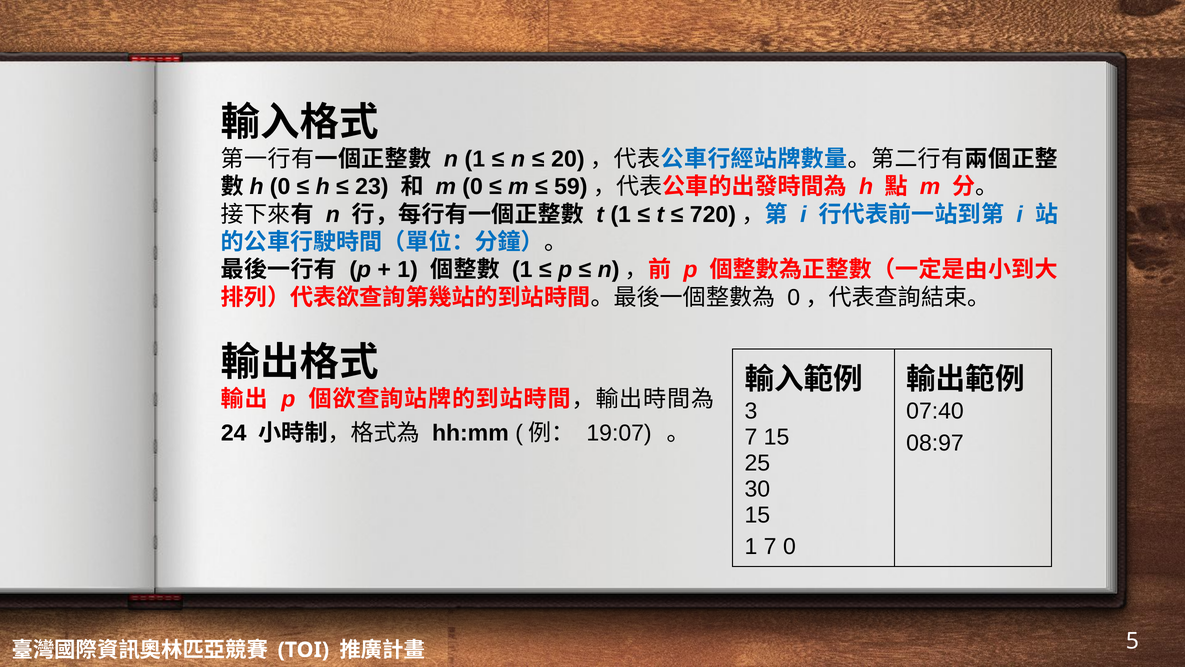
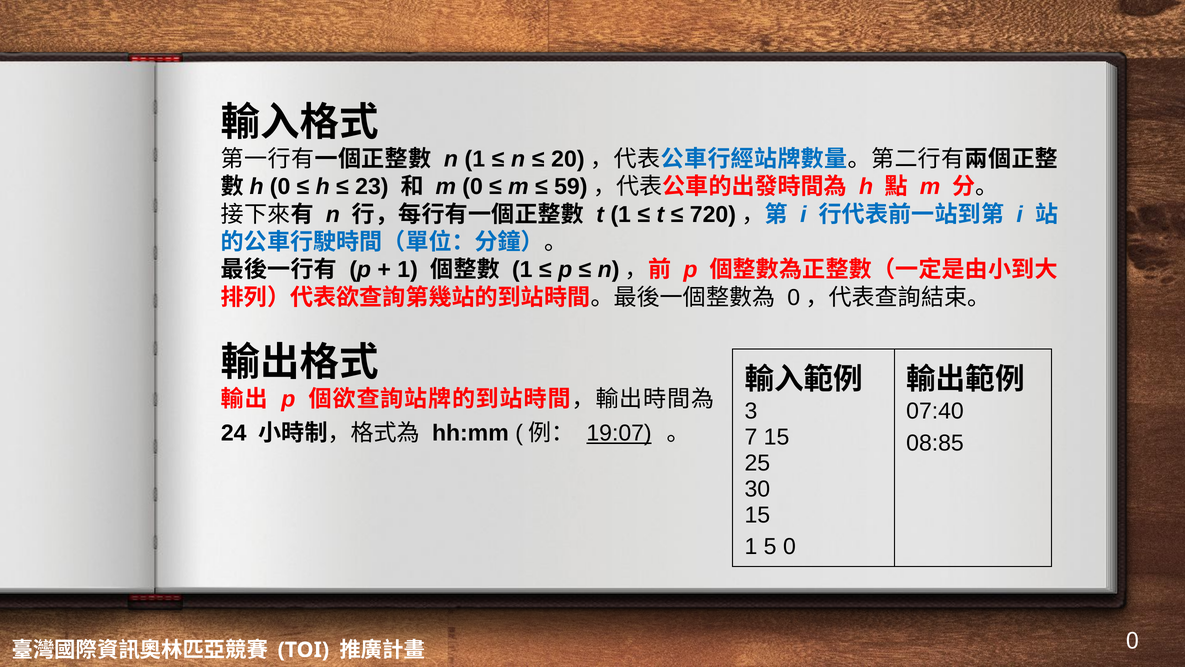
19:07 underline: none -> present (619, 433)
08:97: 08:97 -> 08:85 (935, 443)
1 7: 7 -> 5 (770, 546)
5: 5 -> 0 (1132, 641)
